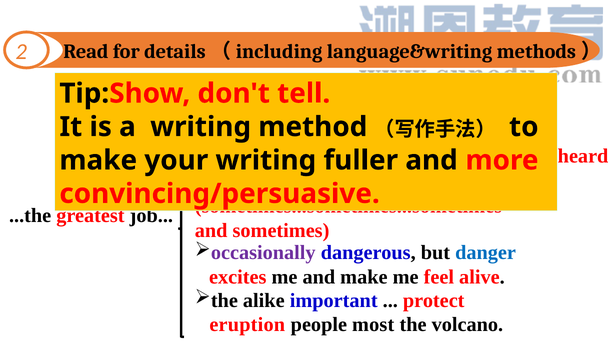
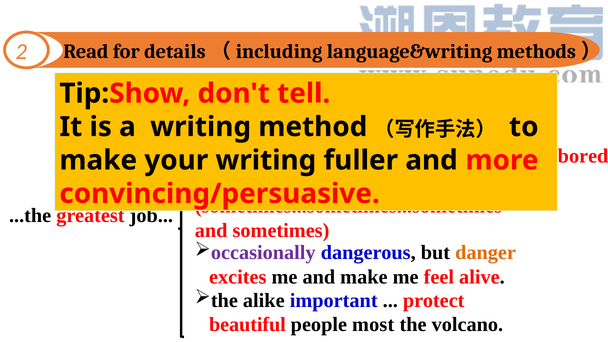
heard: heard -> bored (583, 156)
danger colour: blue -> orange (486, 253)
eruption: eruption -> beautiful (247, 325)
